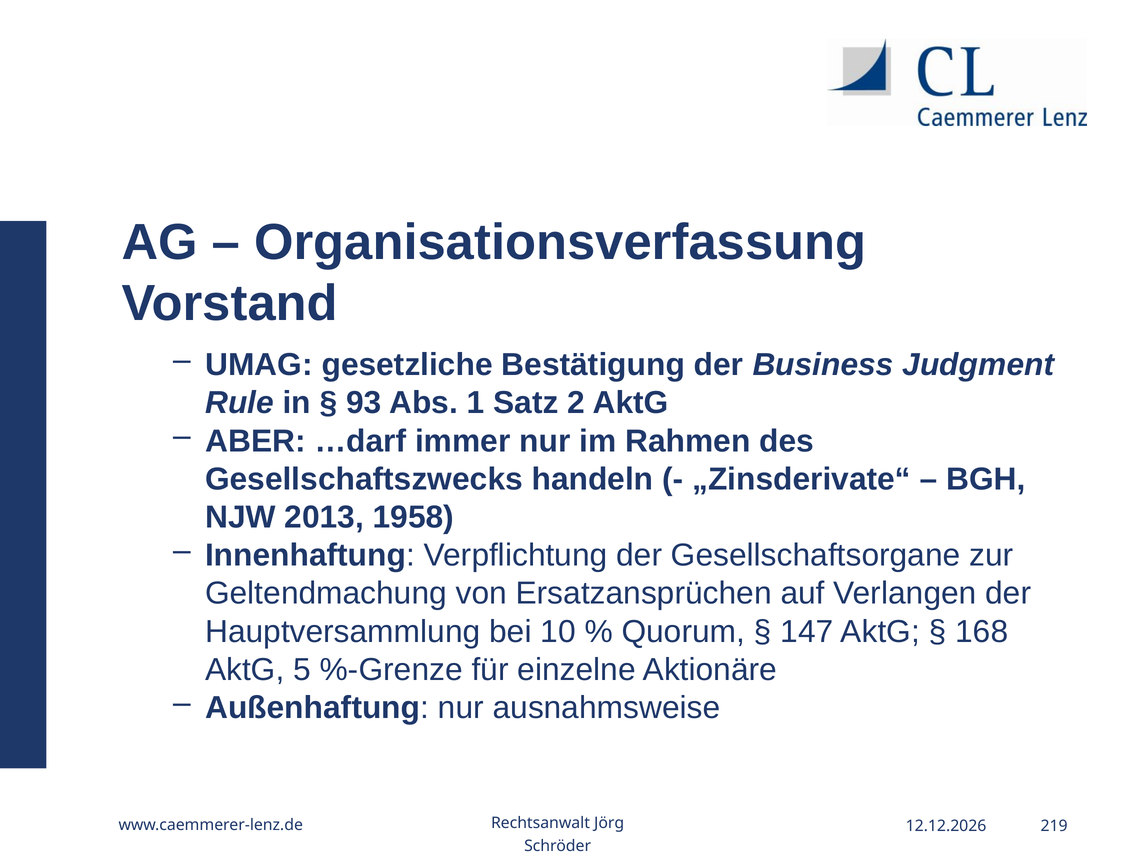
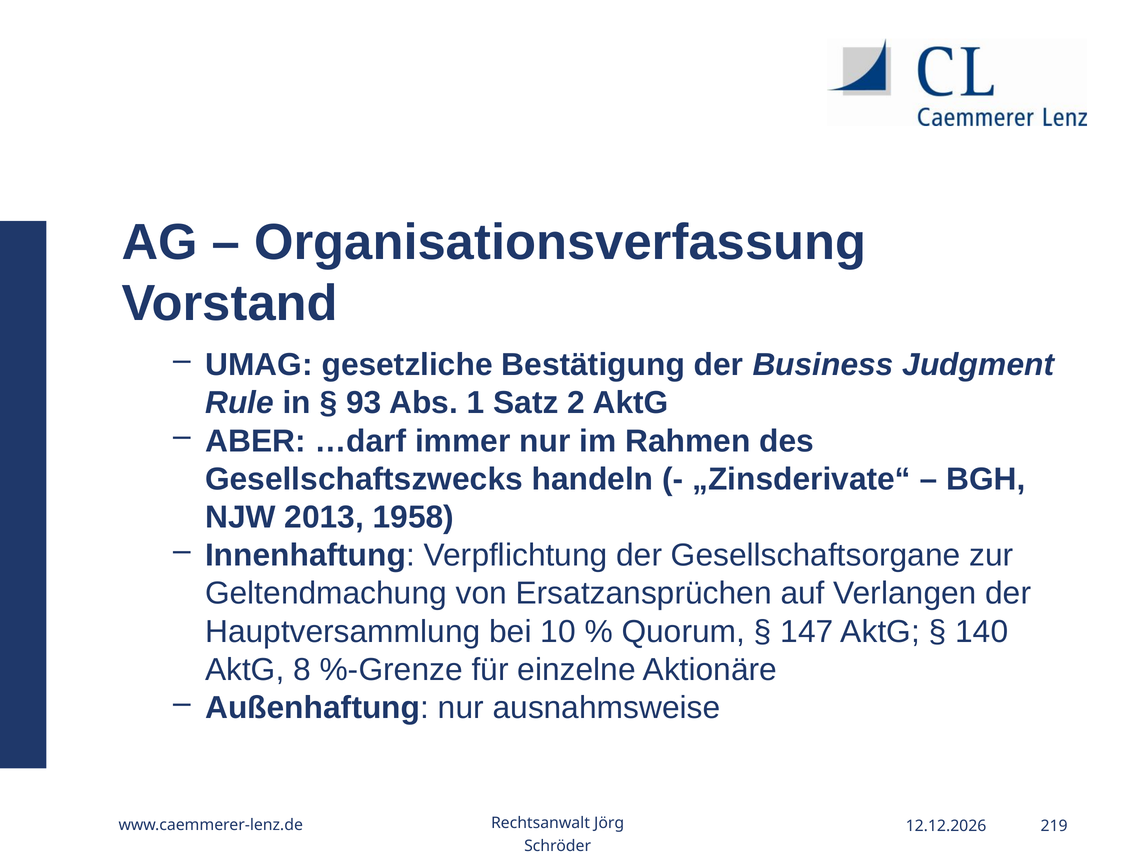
168: 168 -> 140 (982, 631)
5: 5 -> 8 (302, 669)
